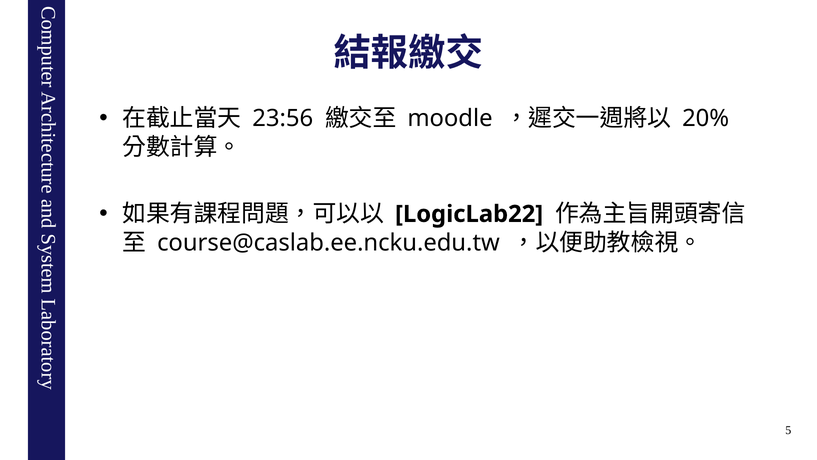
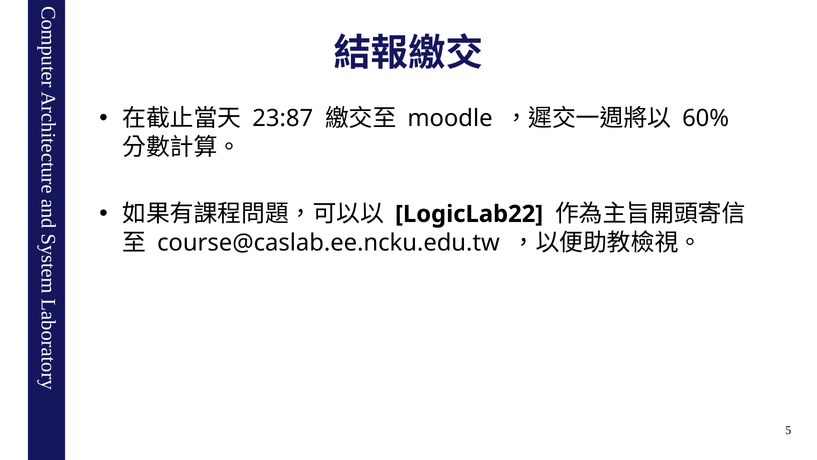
23:56: 23:56 -> 23:87 (283, 118)
20%: 20% -> 60% (706, 118)
